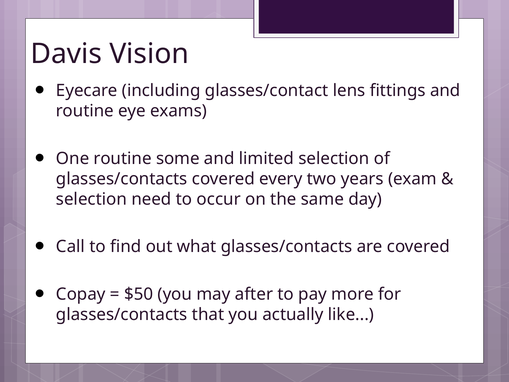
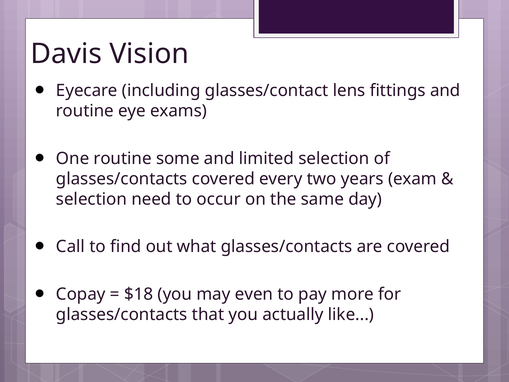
$50: $50 -> $18 (139, 294)
after: after -> even (254, 294)
